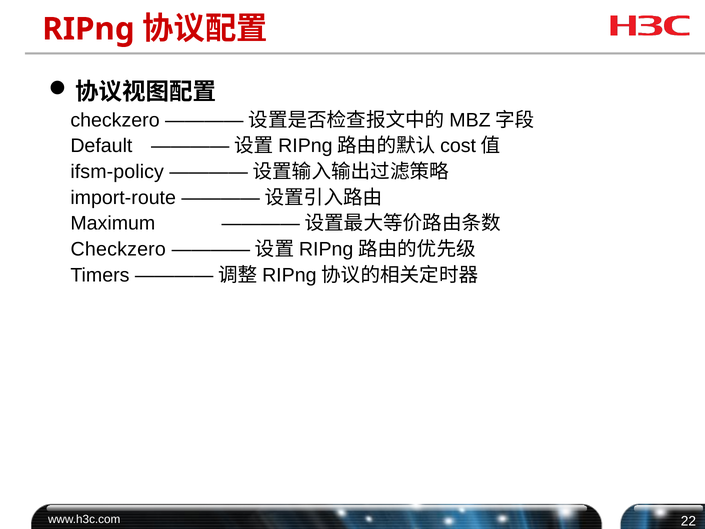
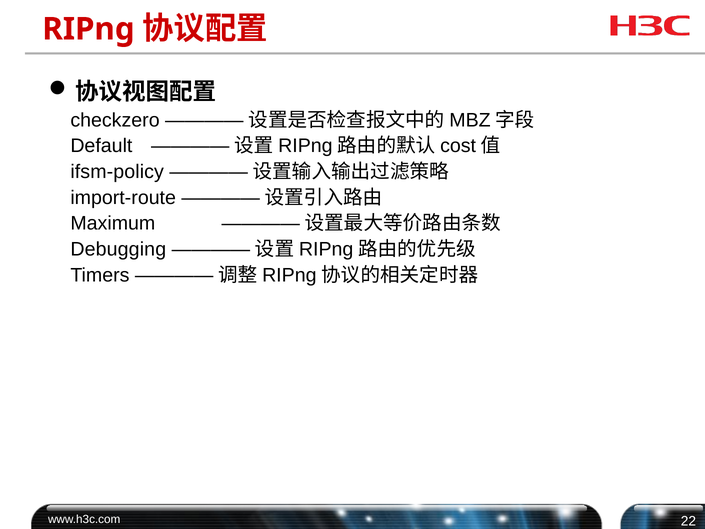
Checkzero: Checkzero -> Debugging (118, 249)
